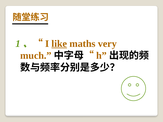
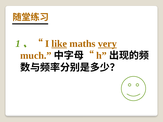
very underline: none -> present (107, 44)
